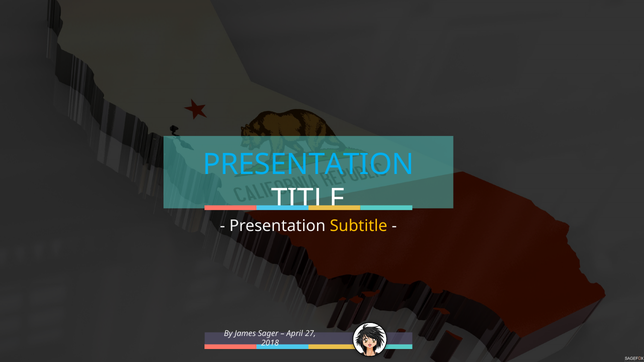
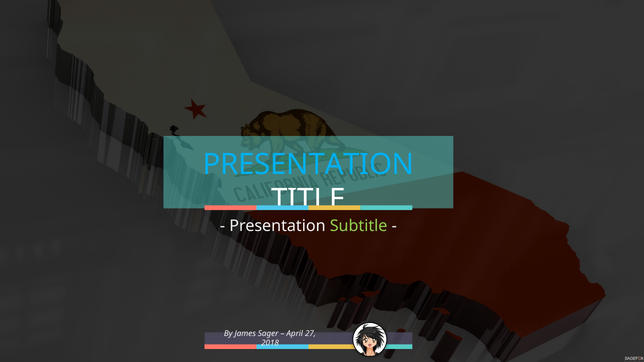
Subtitle colour: yellow -> light green (359, 226)
